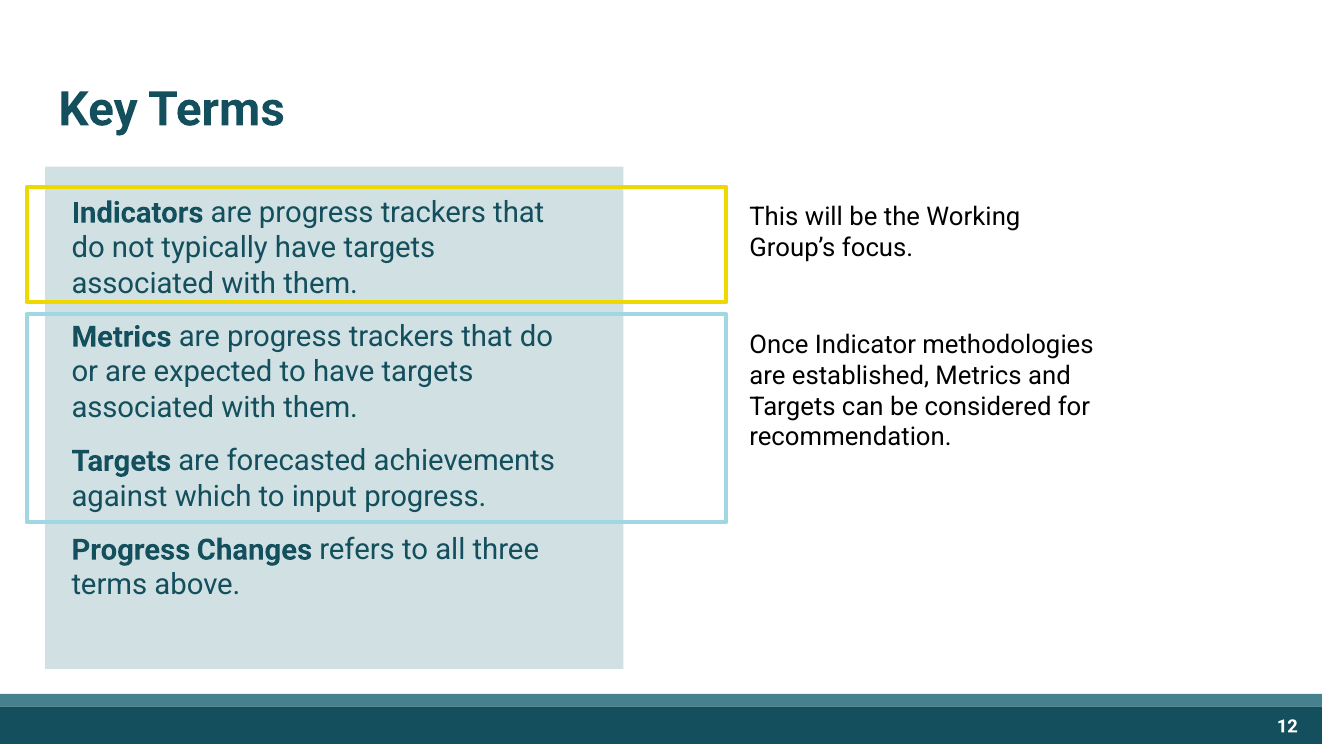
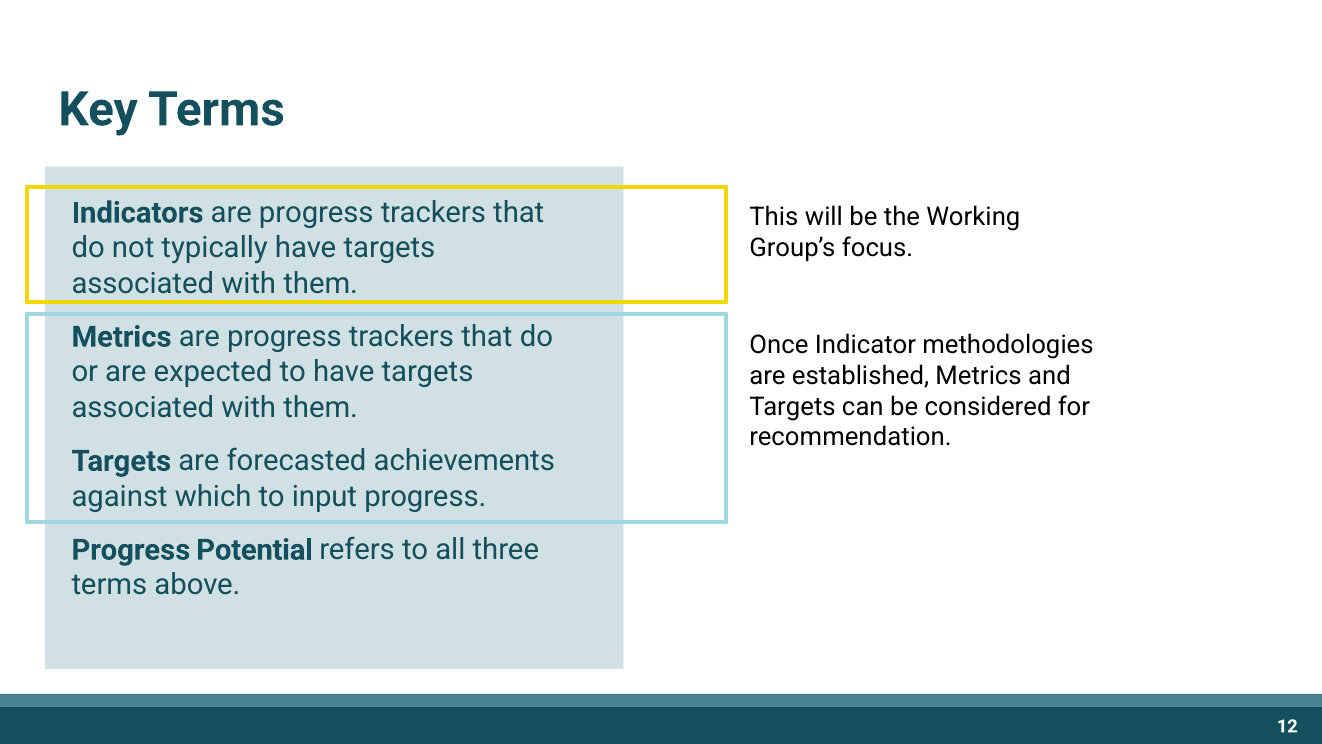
Changes: Changes -> Potential (255, 550)
